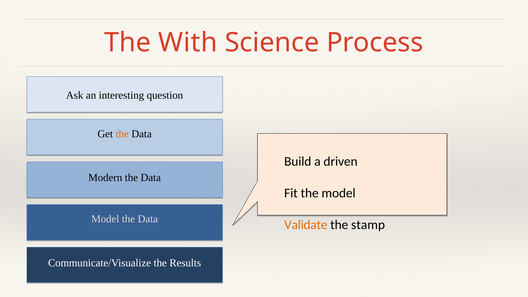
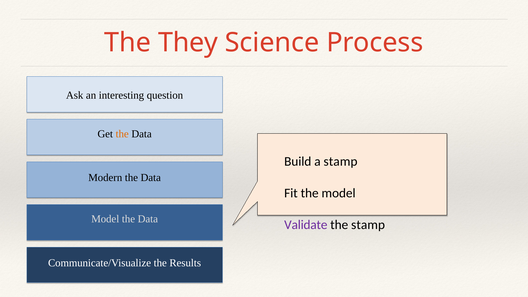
With: With -> They (188, 43)
a driven: driven -> stamp (341, 161)
Validate colour: orange -> purple (306, 225)
